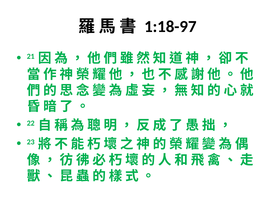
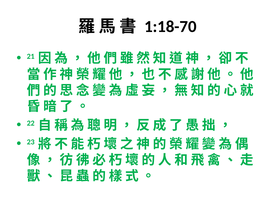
1:18-97: 1:18-97 -> 1:18-70 (170, 27)
